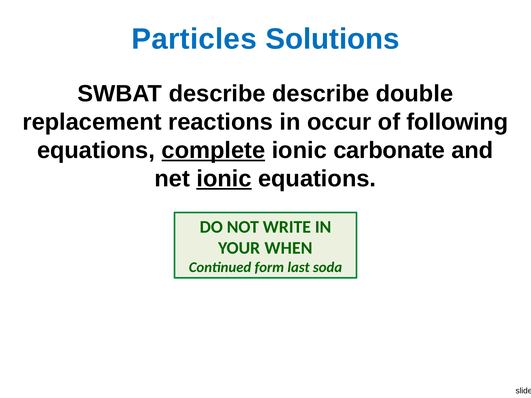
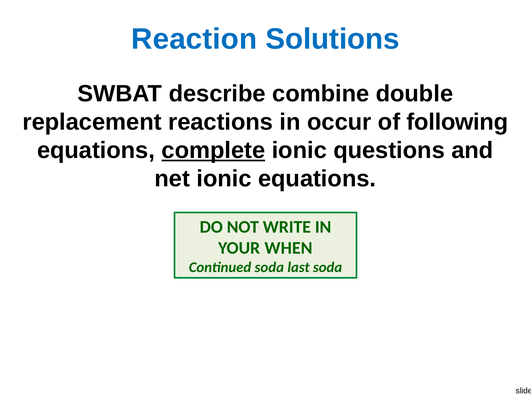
Particles: Particles -> Reaction (194, 39)
describe describe: describe -> combine (321, 94)
carbonate: carbonate -> questions (389, 150)
ionic underline: present -> none (224, 179)
Continued form: form -> soda (269, 268)
